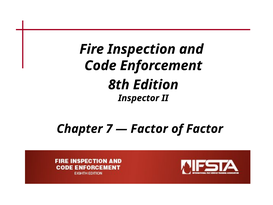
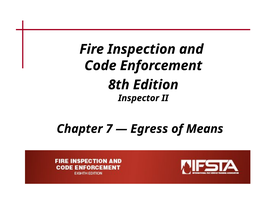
Factor: Factor -> Egress (149, 129)
of Factor: Factor -> Means (205, 129)
